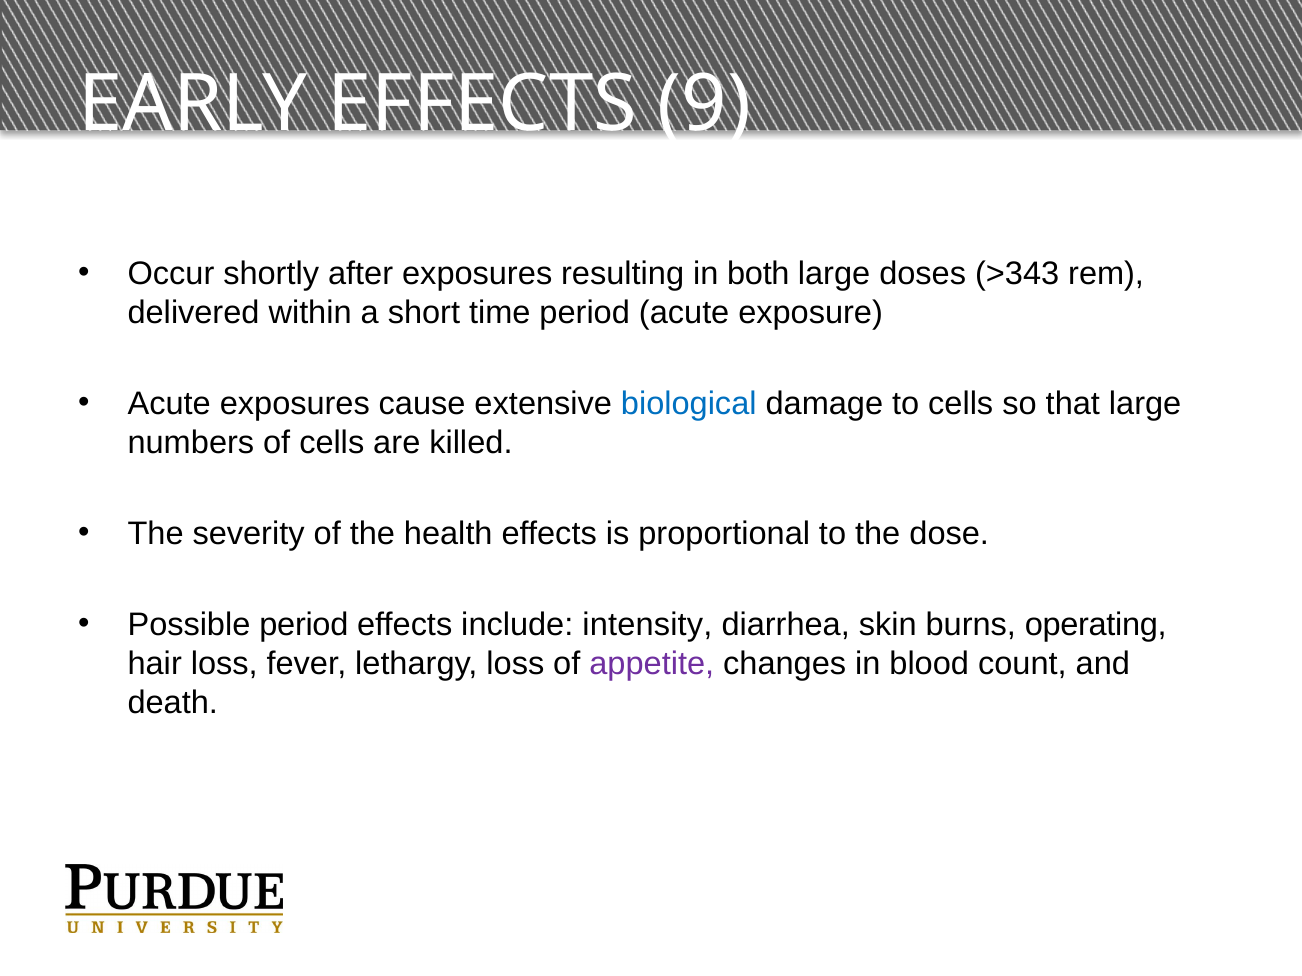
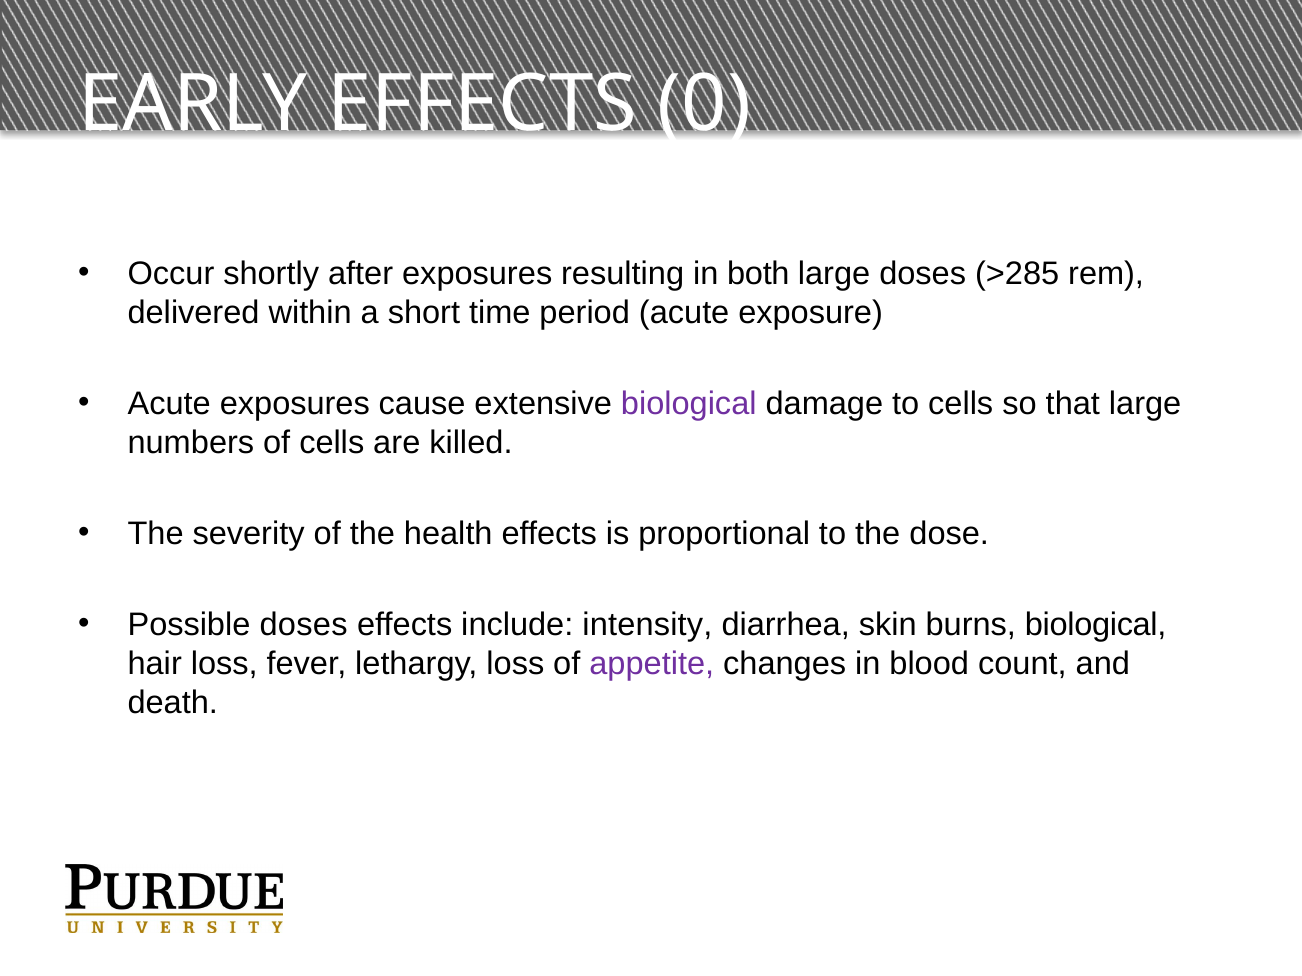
9: 9 -> 0 (704, 105)
>343: >343 -> >285 (1017, 273)
biological colour: blue -> purple (689, 404)
Possible period: period -> doses (304, 625)
burns operating: operating -> biological (1096, 625)
